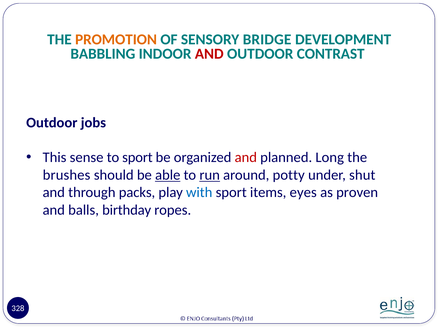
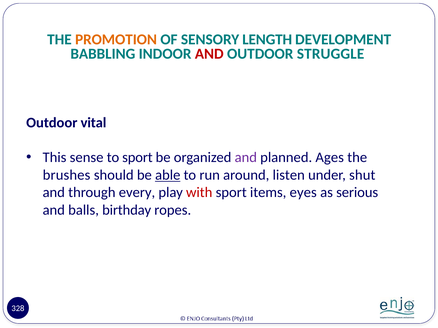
BRIDGE: BRIDGE -> LENGTH (267, 39)
CONTRAST: CONTRAST -> STRUGGLE (331, 54)
jobs: jobs -> vital (93, 123)
and colour: red -> purple (246, 158)
Long: Long -> Ages (330, 158)
run underline: present -> none (210, 175)
potty: potty -> listen (289, 175)
packs: packs -> every (137, 193)
with colour: blue -> red (199, 193)
proven: proven -> serious (357, 193)
